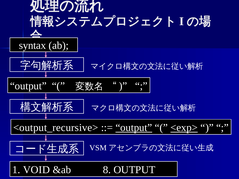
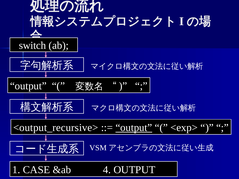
syntax: syntax -> switch (32, 46)
<exp> underline: present -> none (184, 128)
VOID: VOID -> CASE (36, 170)
8: 8 -> 4 (107, 170)
